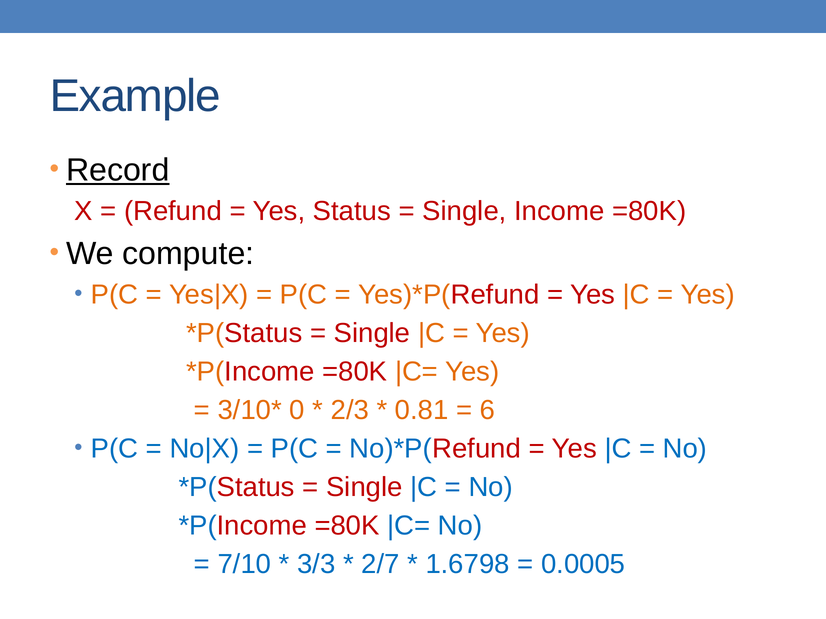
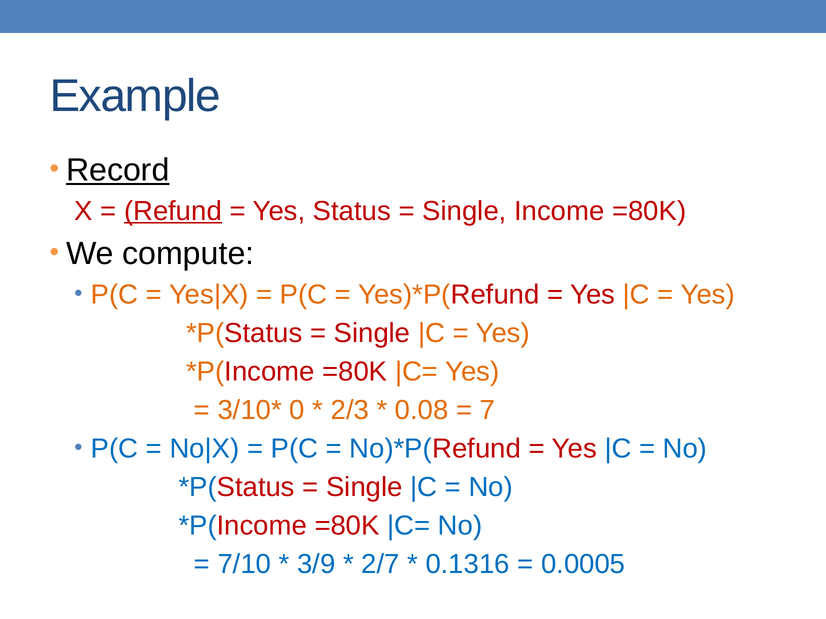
Refund underline: none -> present (173, 211)
0.81: 0.81 -> 0.08 (422, 410)
6: 6 -> 7 (488, 410)
3/3: 3/3 -> 3/9 (316, 564)
1.6798: 1.6798 -> 0.1316 (468, 564)
